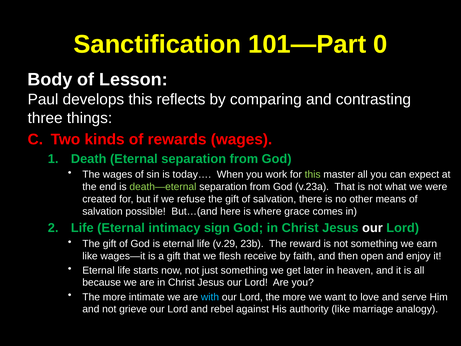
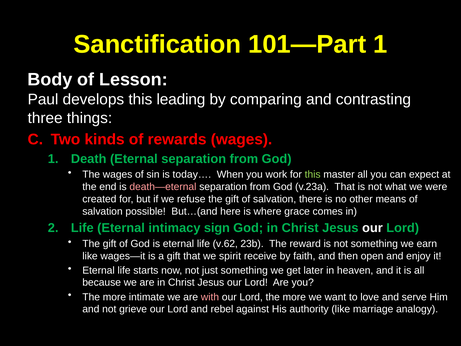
101—Part 0: 0 -> 1 (380, 44)
reflects: reflects -> leading (181, 99)
death—eternal colour: light green -> pink (163, 187)
v.29: v.29 -> v.62 (225, 243)
flesh: flesh -> spirit (230, 256)
with colour: light blue -> pink (210, 297)
